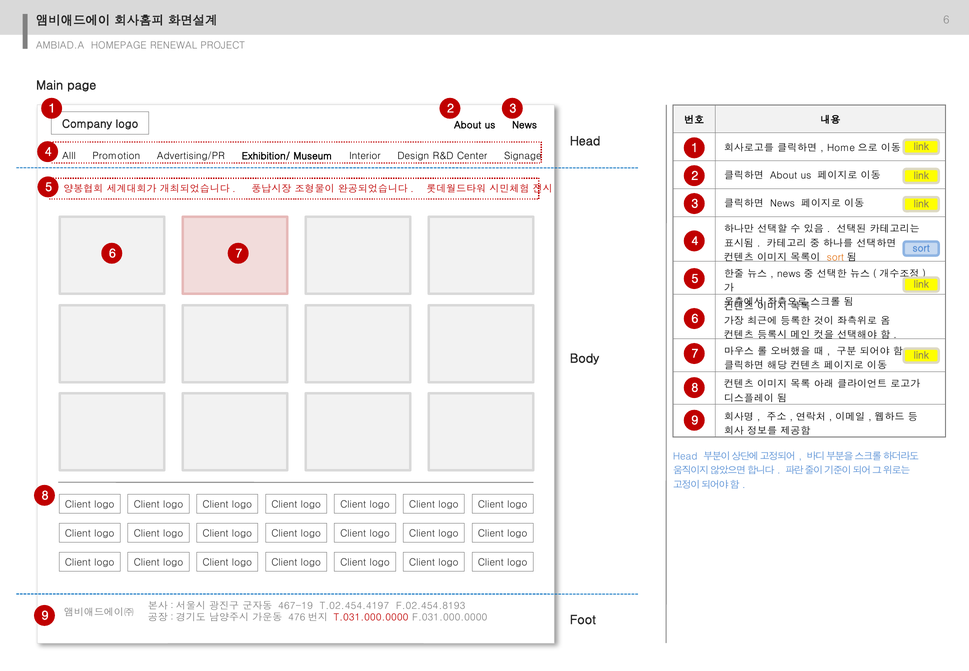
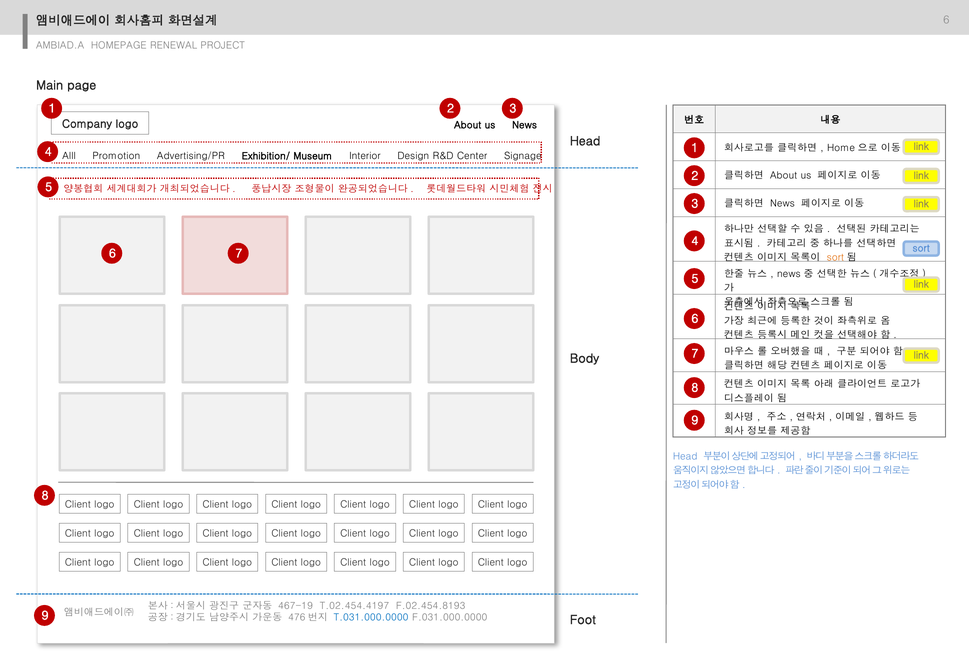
T.031.000.0000 colour: red -> blue (371, 617)
